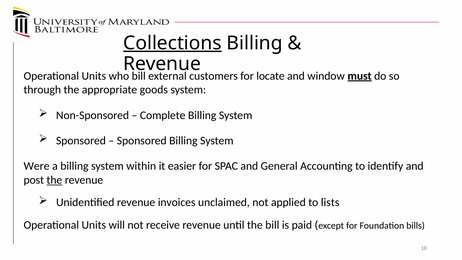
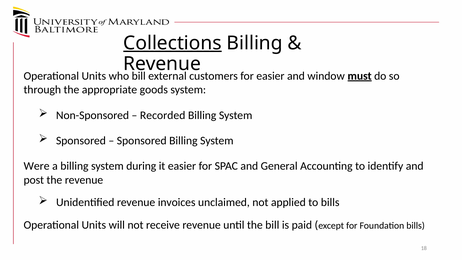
for locate: locate -> easier (270, 76)
Complete: Complete -> Recorded (163, 115)
within: within -> during (141, 166)
the underline: present -> none (54, 180)
to lists: lists -> bills (330, 202)
